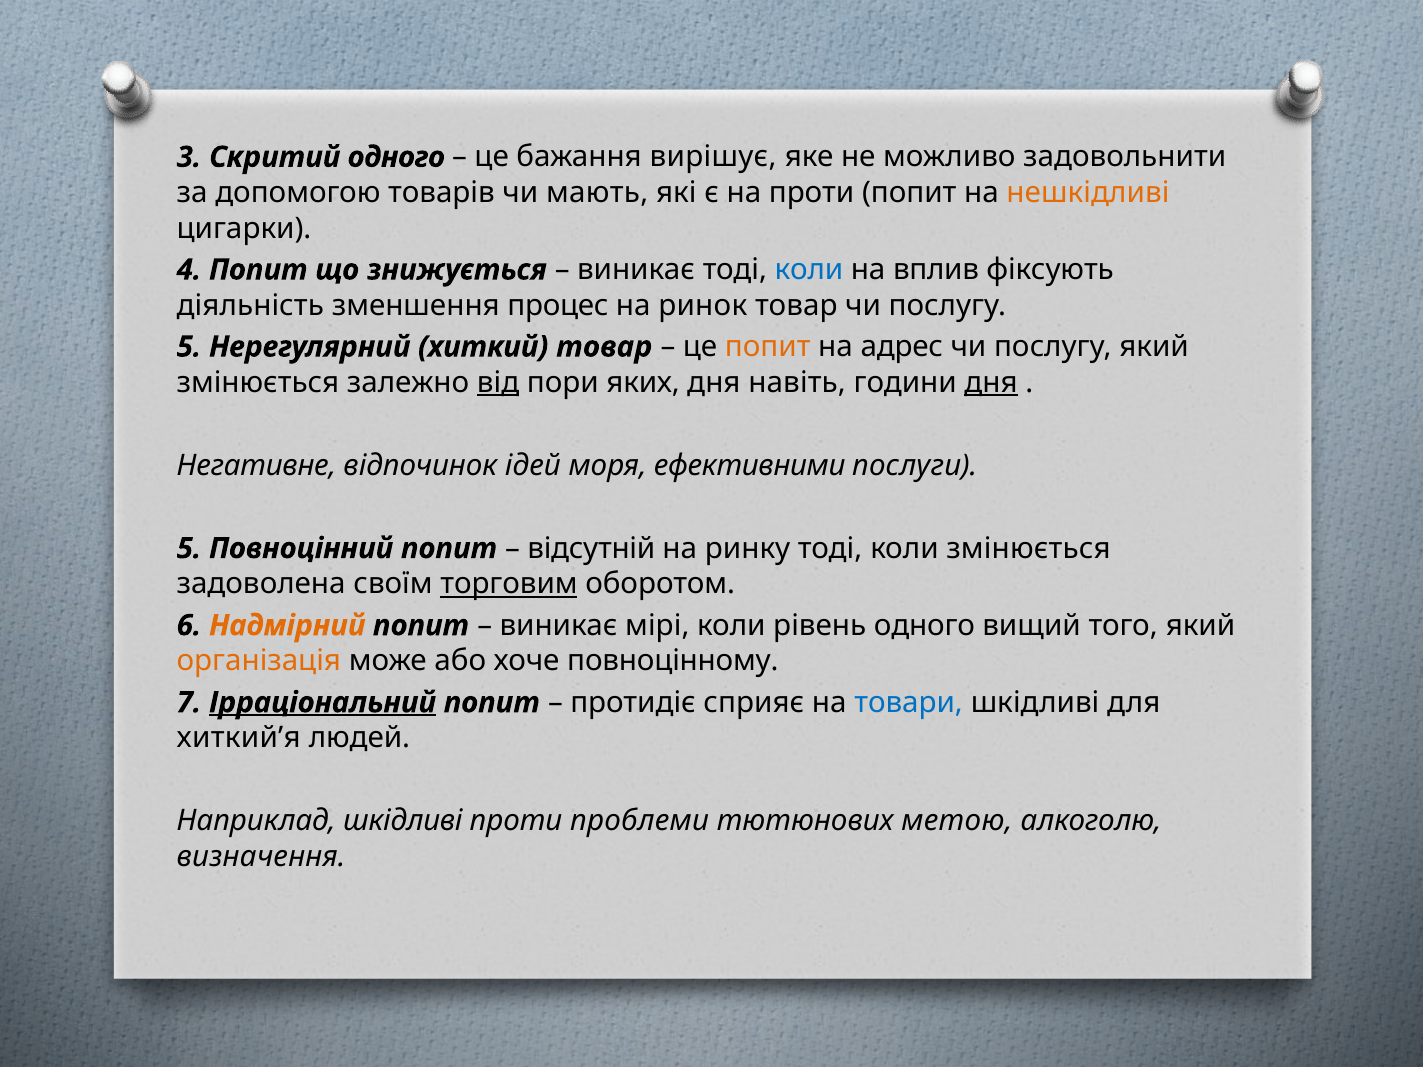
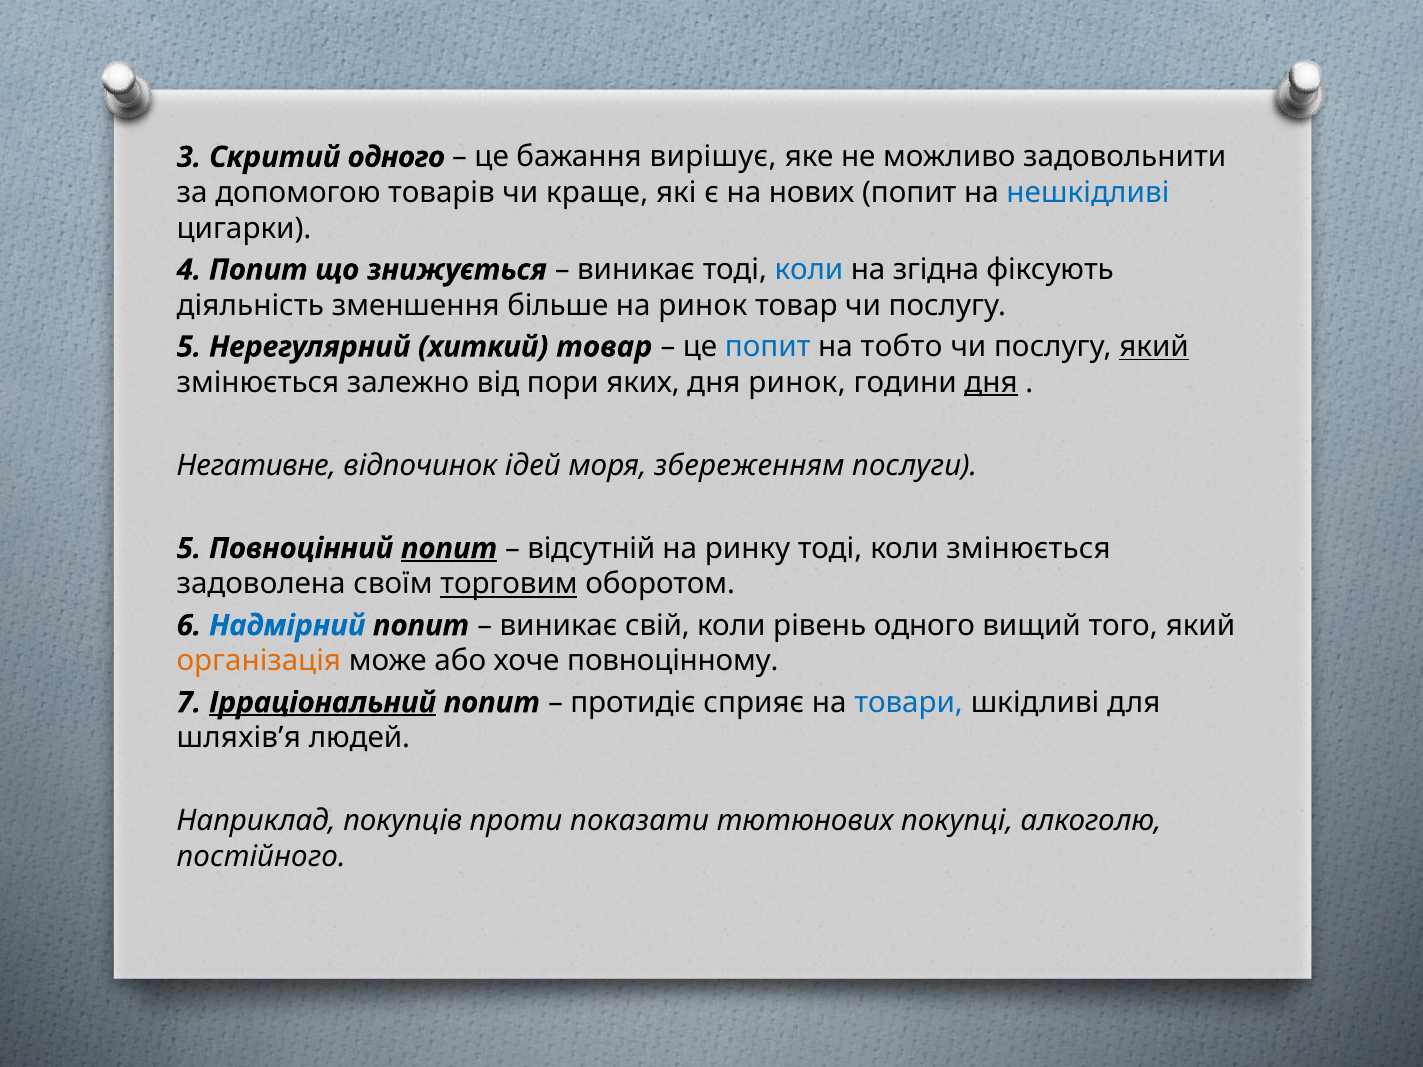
мають: мають -> краще (597, 193)
на проти: проти -> нових (812, 193)
нешкідливі colour: orange -> blue (1088, 193)
вплив: вплив -> згідна (936, 270)
процес: процес -> більше (558, 305)
попит colour: orange -> blue (768, 347)
адрес: адрес -> тобто (902, 347)
який underline: none -> present (1154, 347)
від underline: present -> none (498, 382)
дня навіть: навіть -> ринок (797, 382)
ефективними: ефективними -> збереженням (749, 466)
попит underline: none -> present (449, 549)
Надмірний colour: orange -> blue (287, 626)
мірі: мірі -> свій (657, 626)
хиткий’я: хиткий’я -> шляхів’я (239, 738)
Наприклад шкідливі: шкідливі -> покупців (403, 821)
проблеми: проблеми -> показати (640, 821)
метою: метою -> покупці (957, 821)
визначення: визначення -> постійного (261, 857)
